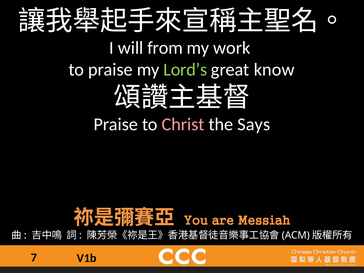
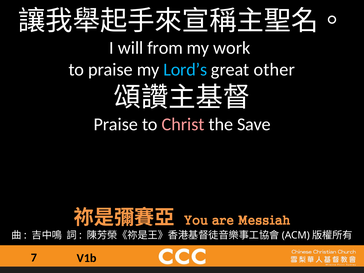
Lord’s colour: light green -> light blue (185, 70)
know: know -> other (274, 70)
Says: Says -> Save (254, 124)
